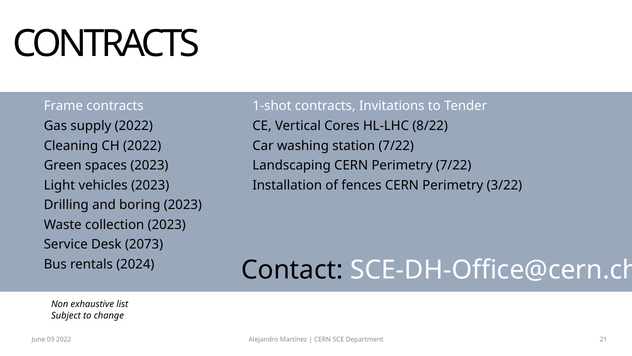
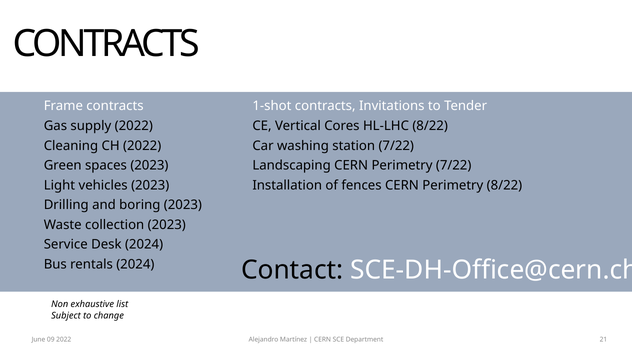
Perimetry 3/22: 3/22 -> 8/22 (504, 185)
Desk 2073: 2073 -> 2024 (144, 244)
